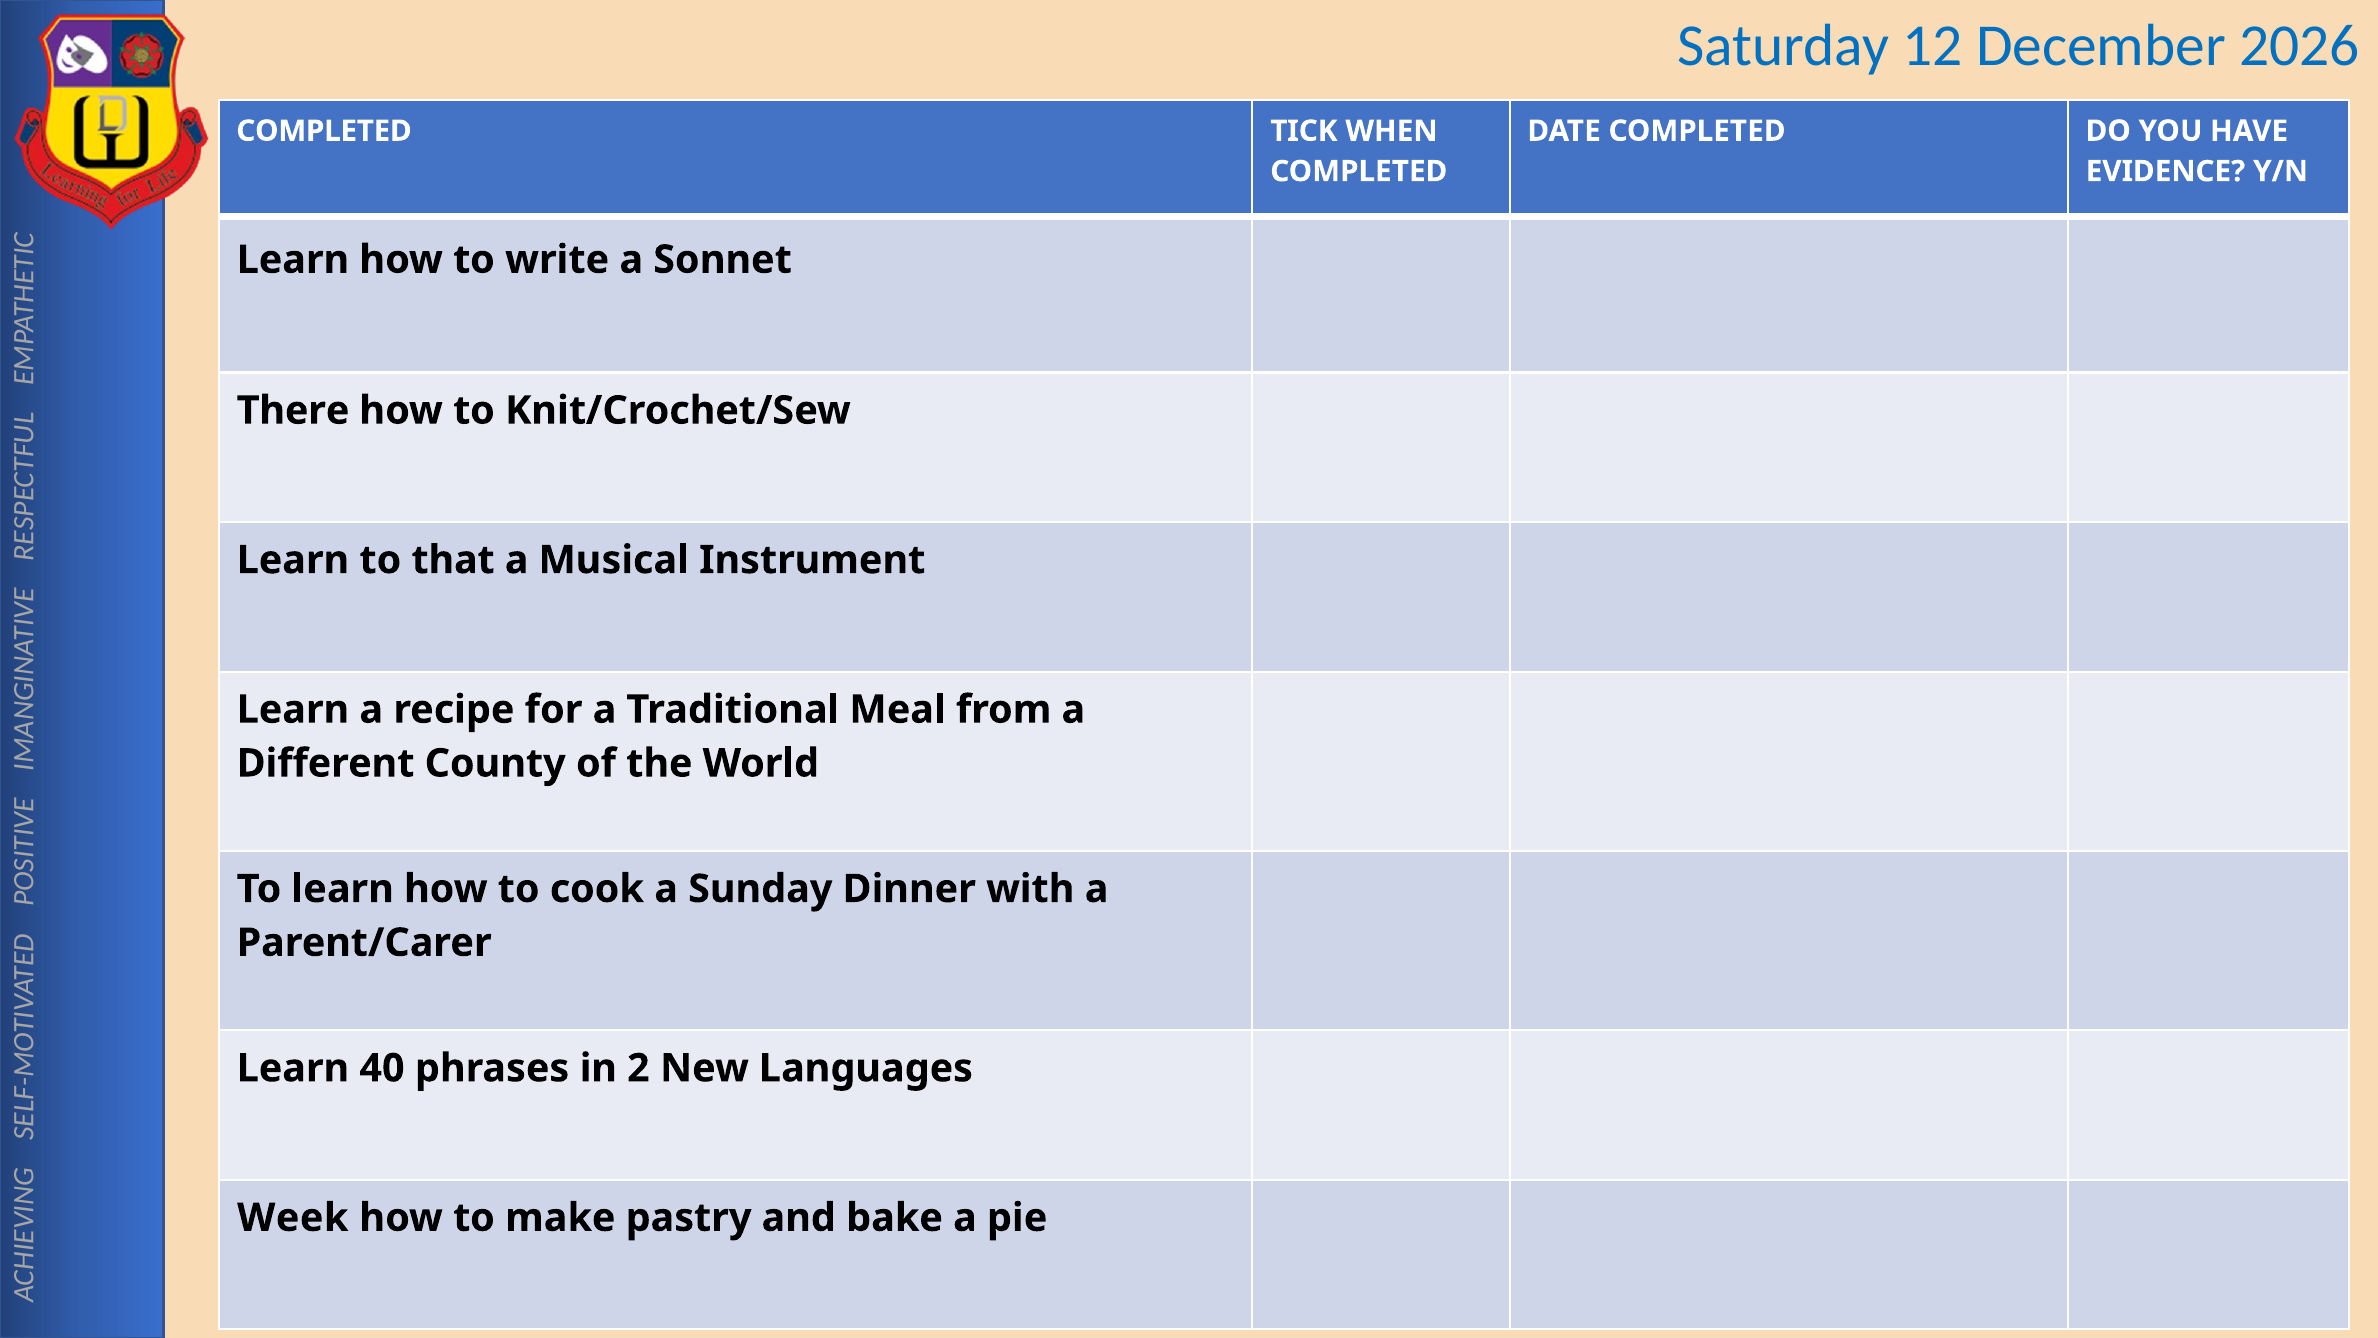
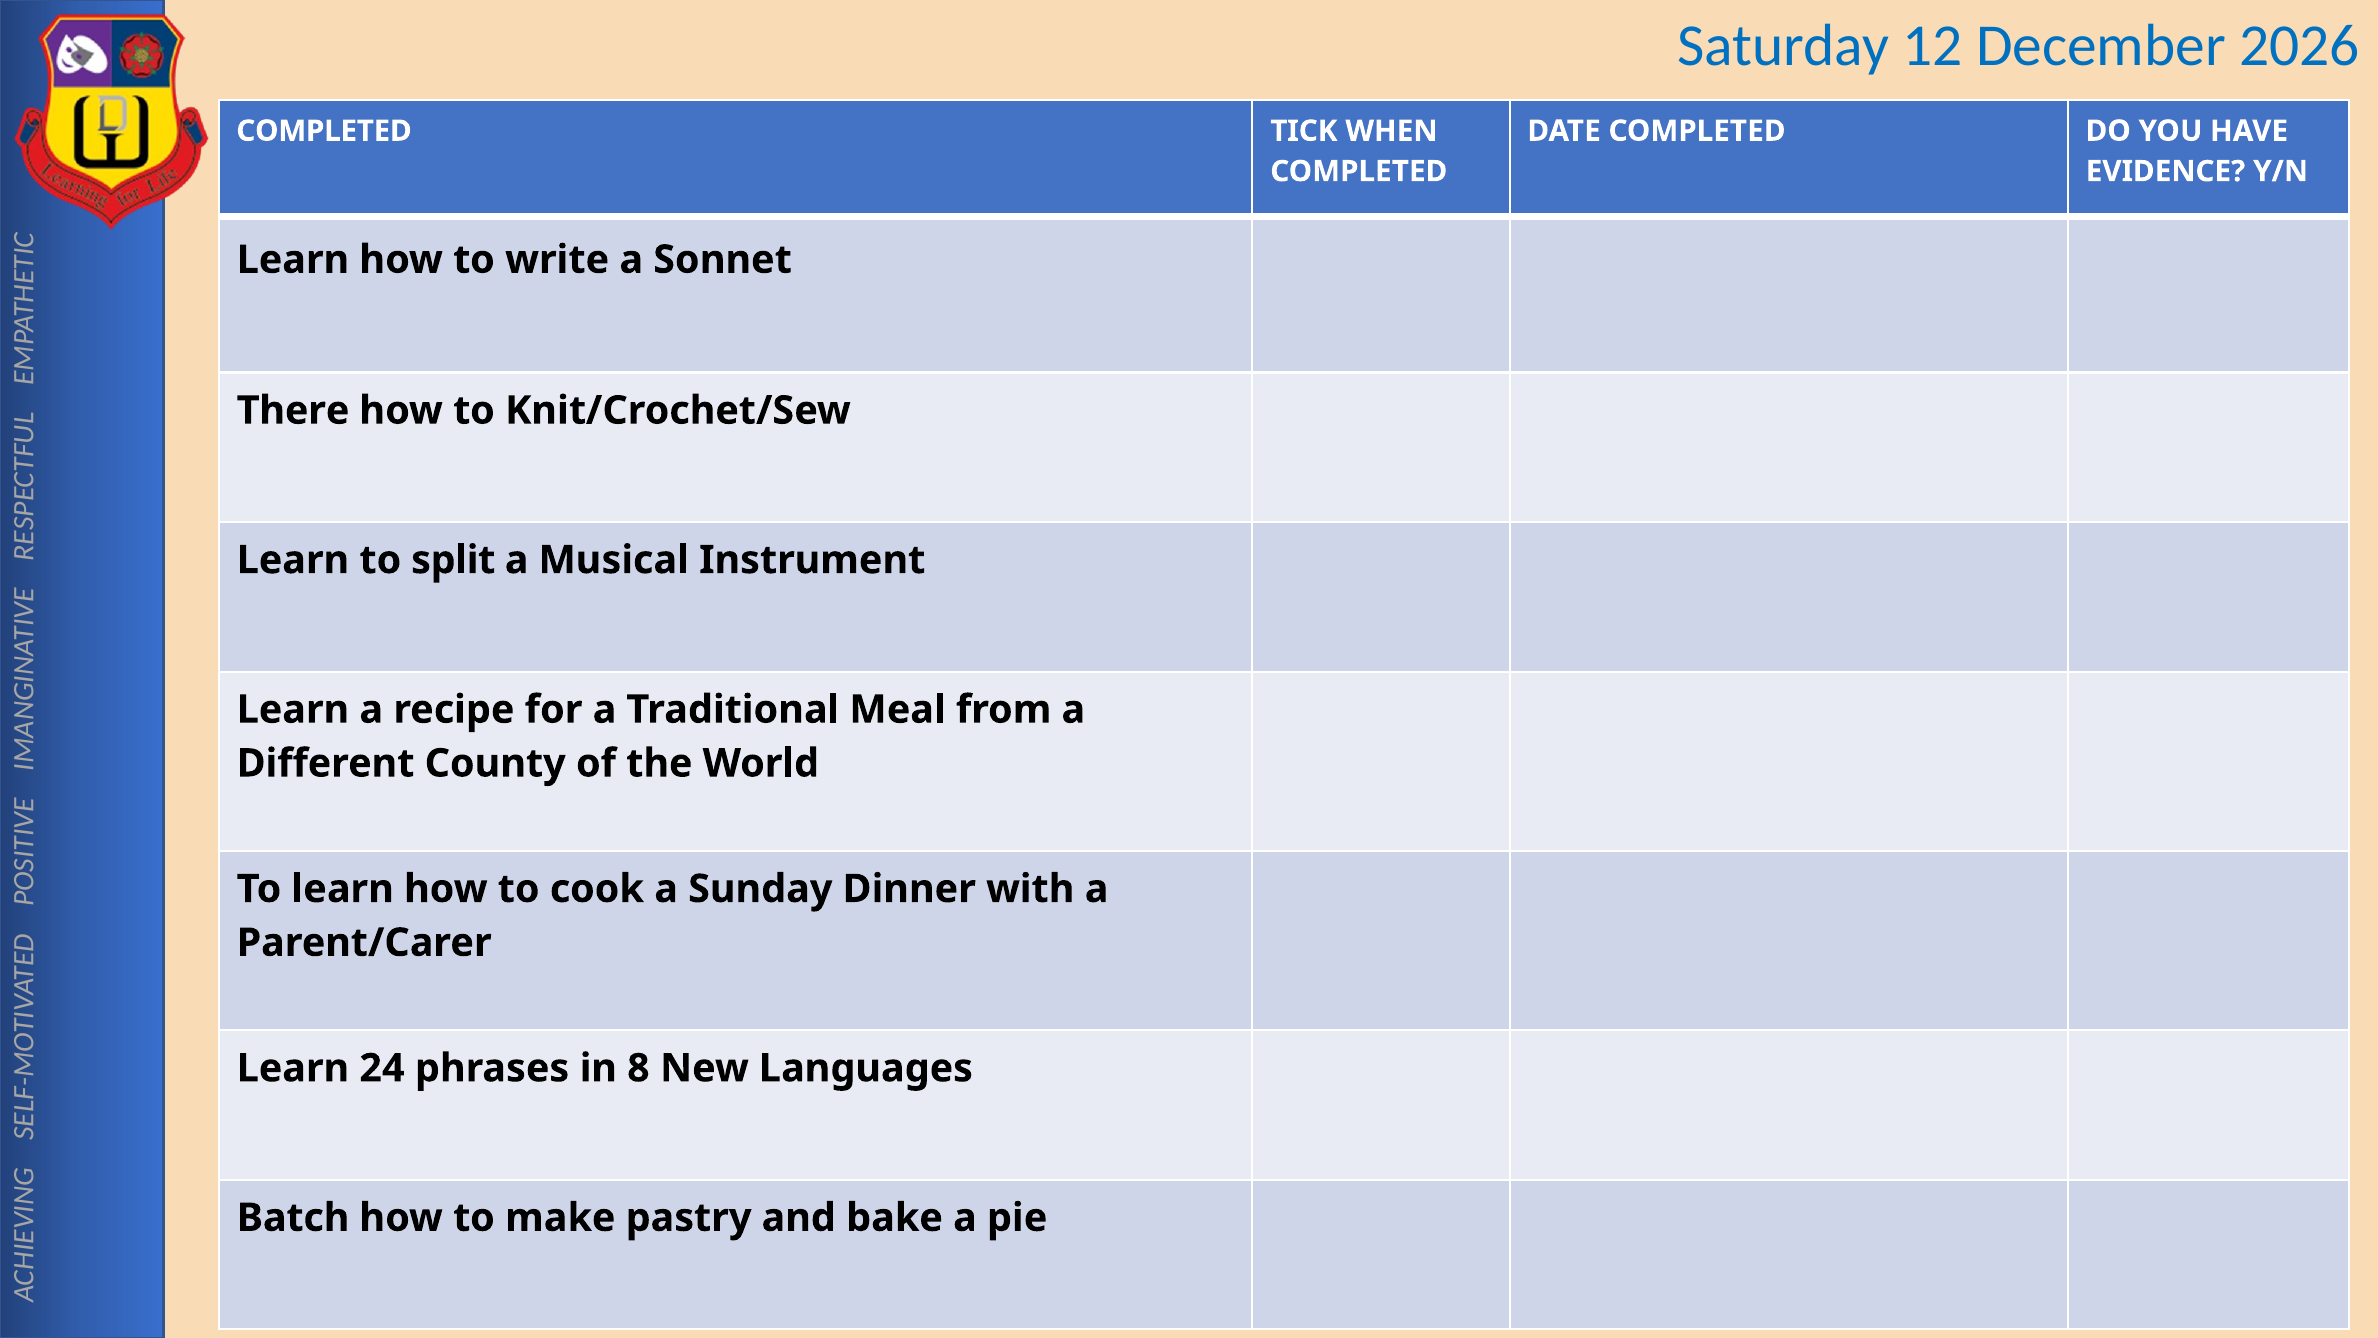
that: that -> split (453, 560)
40: 40 -> 24 (382, 1068)
2: 2 -> 8 (638, 1068)
Week: Week -> Batch (293, 1217)
